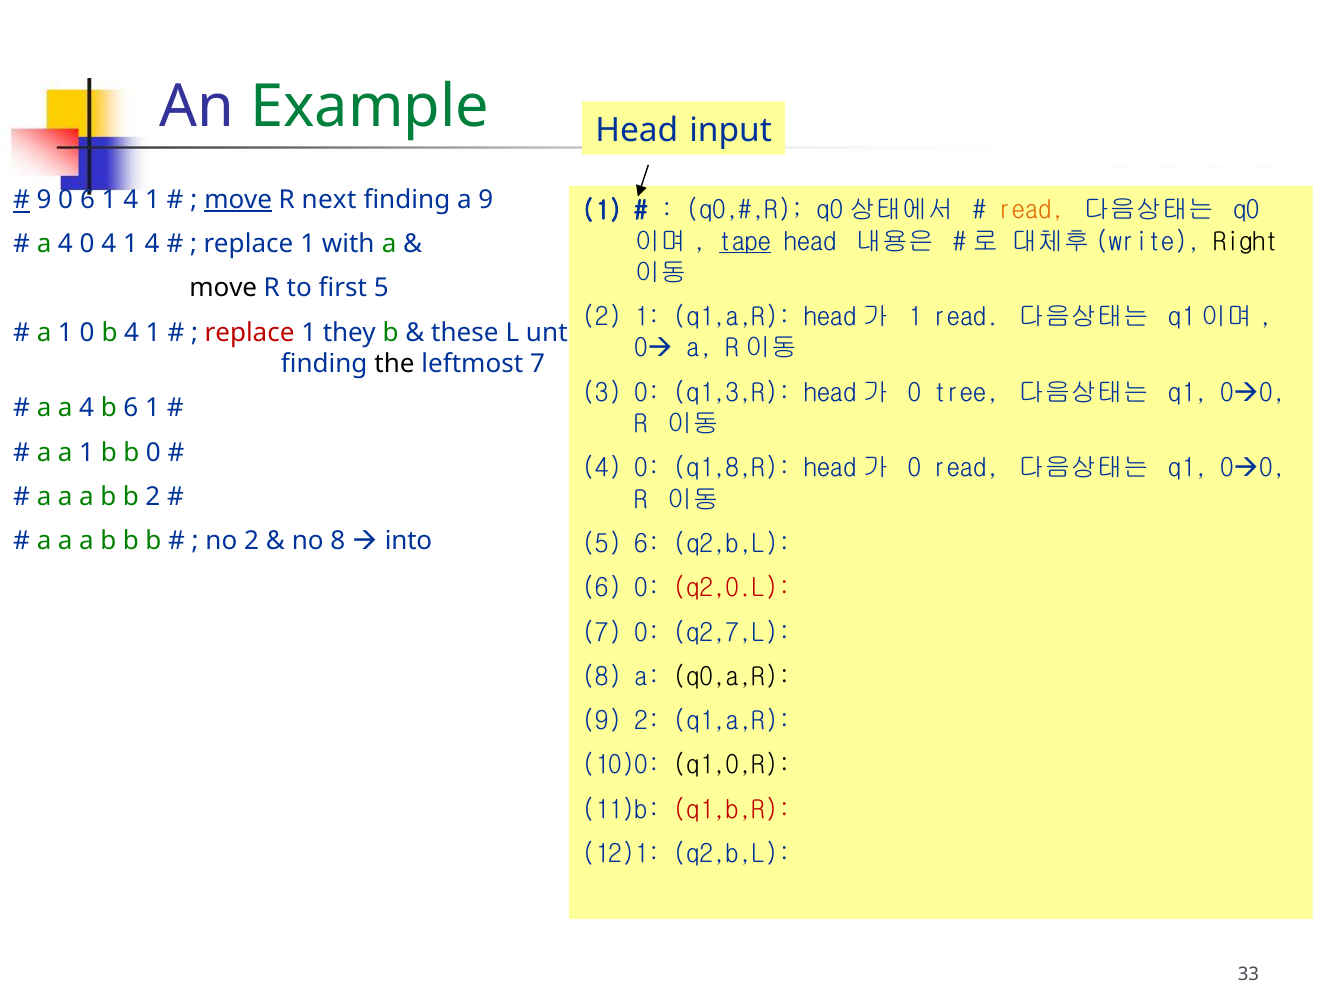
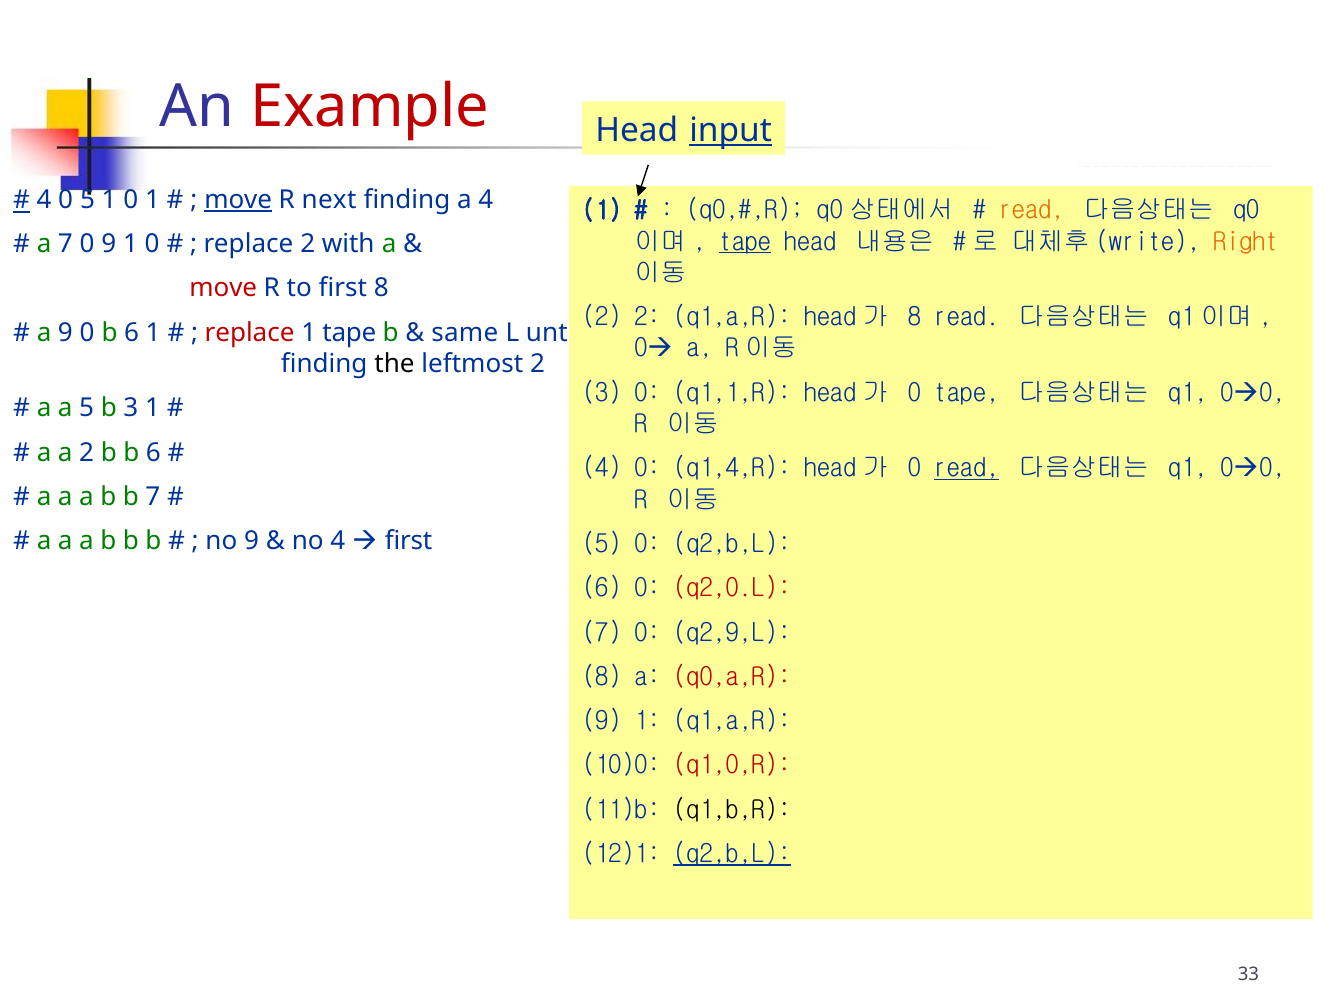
Example colour: green -> red (370, 107)
input underline: none -> present (731, 130)
9: 9 -> 4 (44, 200)
0 6: 6 -> 5 (87, 200)
4: 4 -> 0 (131, 200)
a 9: 9 -> 4 (486, 200)
Right colour: black -> orange (1246, 241)
4: 4 -> 7 (65, 244)
0 4: 4 -> 9 (109, 244)
4: 4 -> 0 (152, 244)
1: 1 -> 2 (308, 244)
move colour: black -> red (223, 288)
first 5: 5 -> 8 (381, 288)
2 1: 1 -> 2 (647, 317)
1: 1 -> 8 (914, 317)
1: 1 -> 9 (65, 332)
0 b 4: 4 -> 6 (132, 332)
1 they: they -> tape (349, 332)
these: these -> same (465, 332)
leftmost 7: 7 -> 2 (538, 364)
q1,3,R: q1,3,R -> q1,1,R (732, 392)
0 tree: tree -> tape (966, 392)
a a 4: 4 -> 5 (87, 408)
b 6: 6 -> 3 (131, 408)
a a 1: 1 -> 2 (87, 452)
b b 0: 0 -> 6 (153, 452)
q1,8,R: q1,8,R -> q1,4,R (732, 468)
read underline: none -> present (966, 468)
b 2: 2 -> 7 (153, 496)
5 6: 6 -> 0 (647, 543)
no 2: 2 -> 9 (252, 541)
no 8: 8 -> 4 (338, 541)
into: into -> first (409, 541)
q2,7,L: q2,7,L -> q2,9,L (732, 632)
q0,a,R colour: black -> red (732, 676)
2: 2 -> 1 (647, 721)
q1,0,R colour: black -> red (732, 765)
q1,b,R colour: red -> black (732, 809)
q2,b,L underline: none -> present (732, 853)
